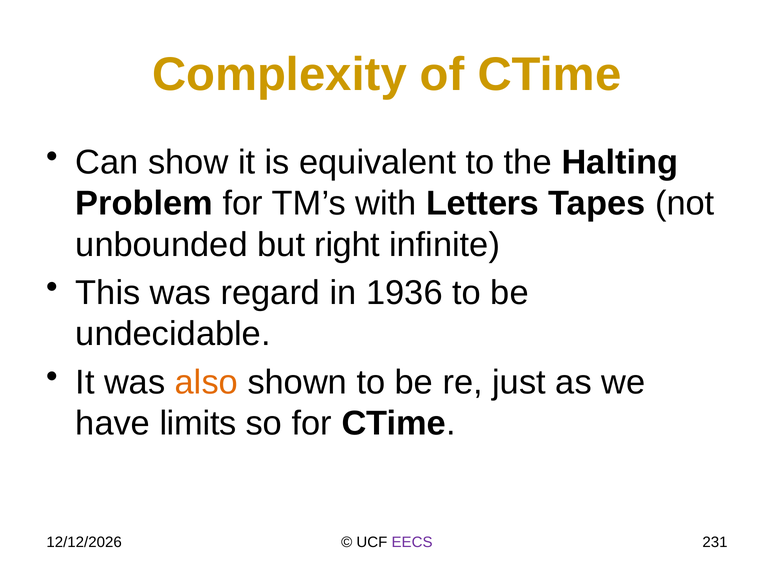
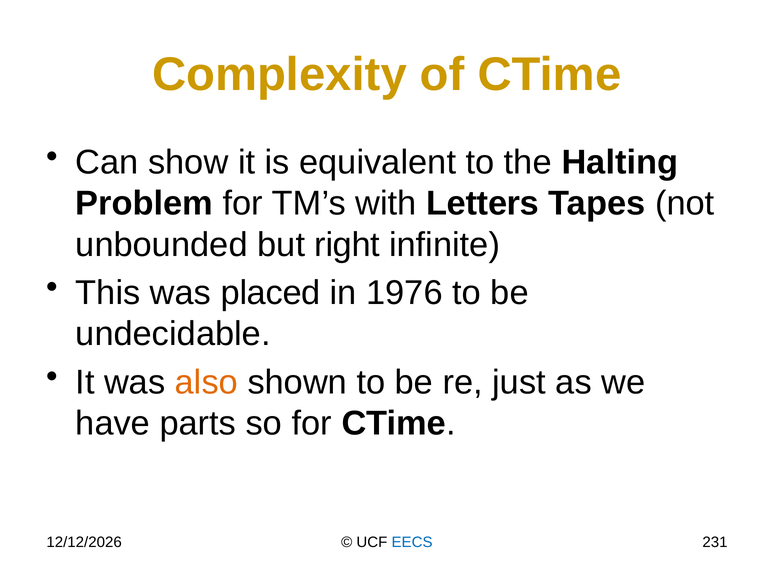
regard: regard -> placed (271, 293)
1936: 1936 -> 1976 (404, 293)
limits: limits -> parts (198, 424)
EECS colour: purple -> blue (412, 543)
